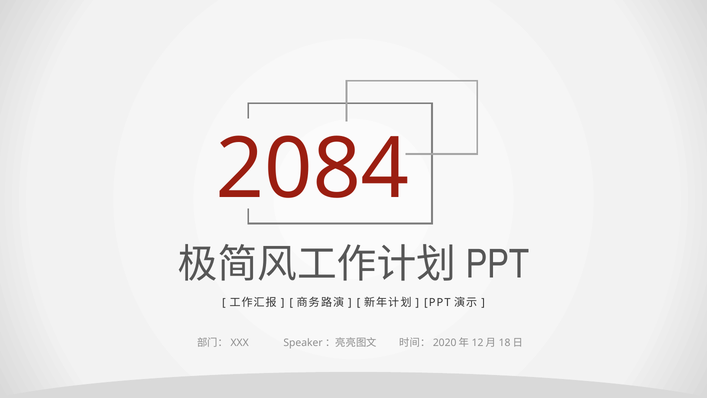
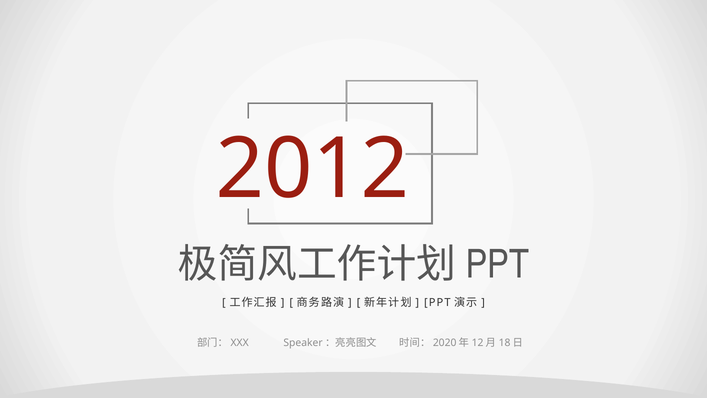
2084: 2084 -> 2012 (313, 169)
